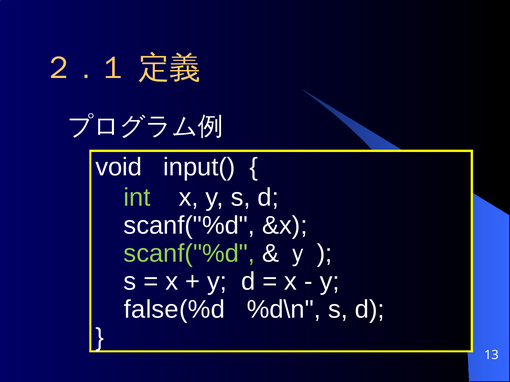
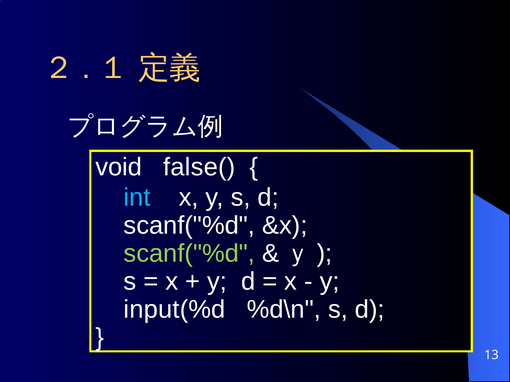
input(: input( -> false( (199, 167)
int colour: light green -> light blue (137, 198)
false(%d: false(%d -> input(%d (175, 310)
